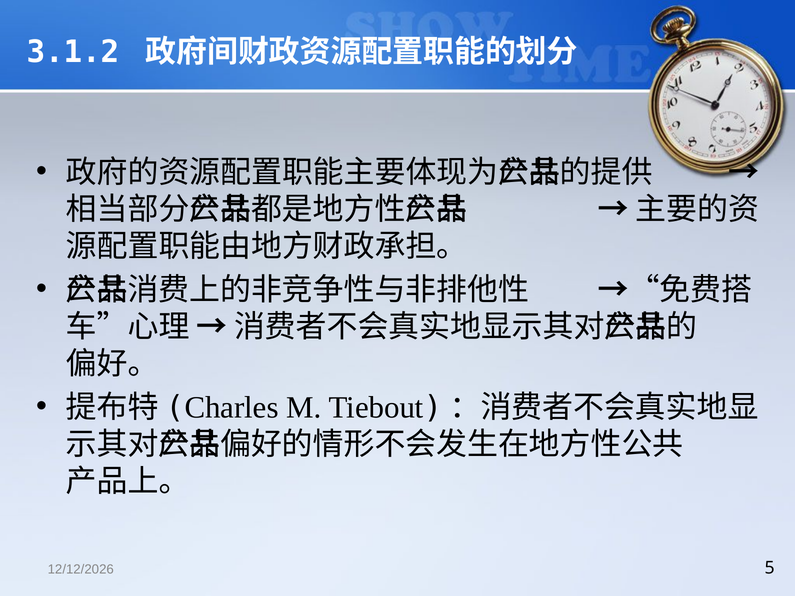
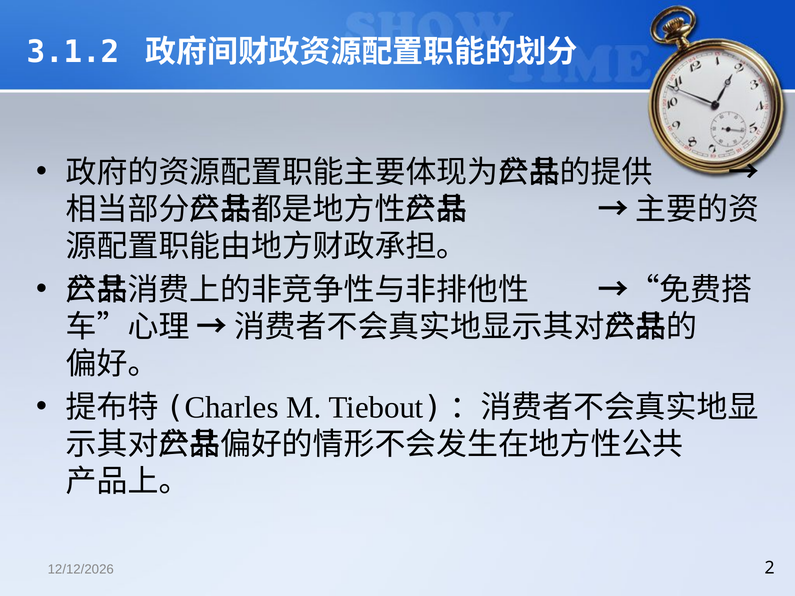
5: 5 -> 2 (770, 568)
